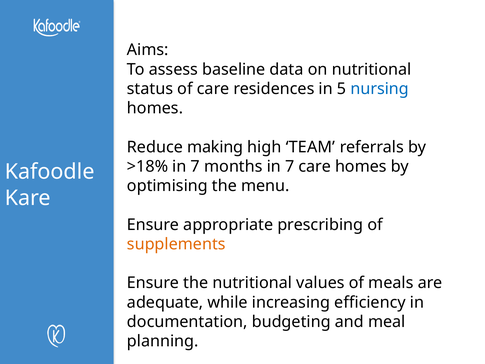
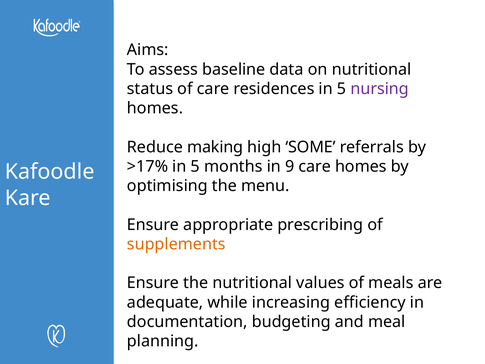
nursing colour: blue -> purple (380, 89)
TEAM: TEAM -> SOME (311, 147)
>18%: >18% -> >17% (148, 166)
7: 7 -> 5 (195, 166)
months in 7: 7 -> 9 (290, 166)
